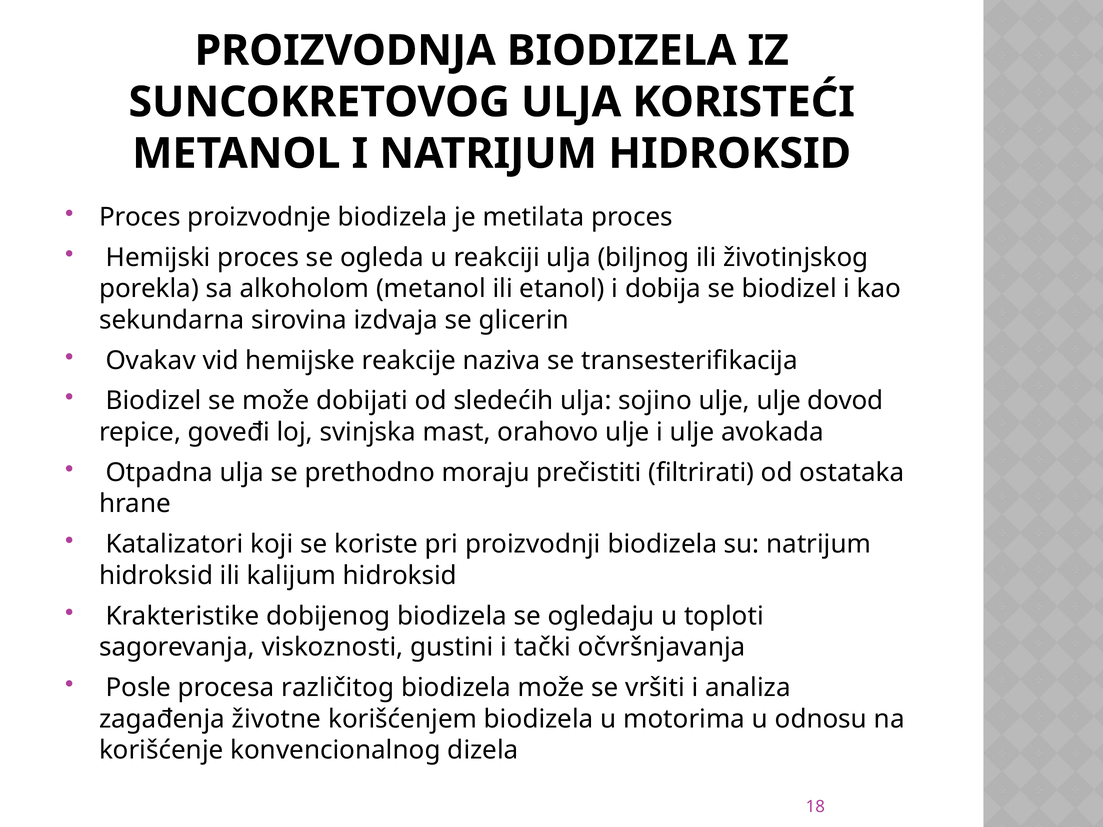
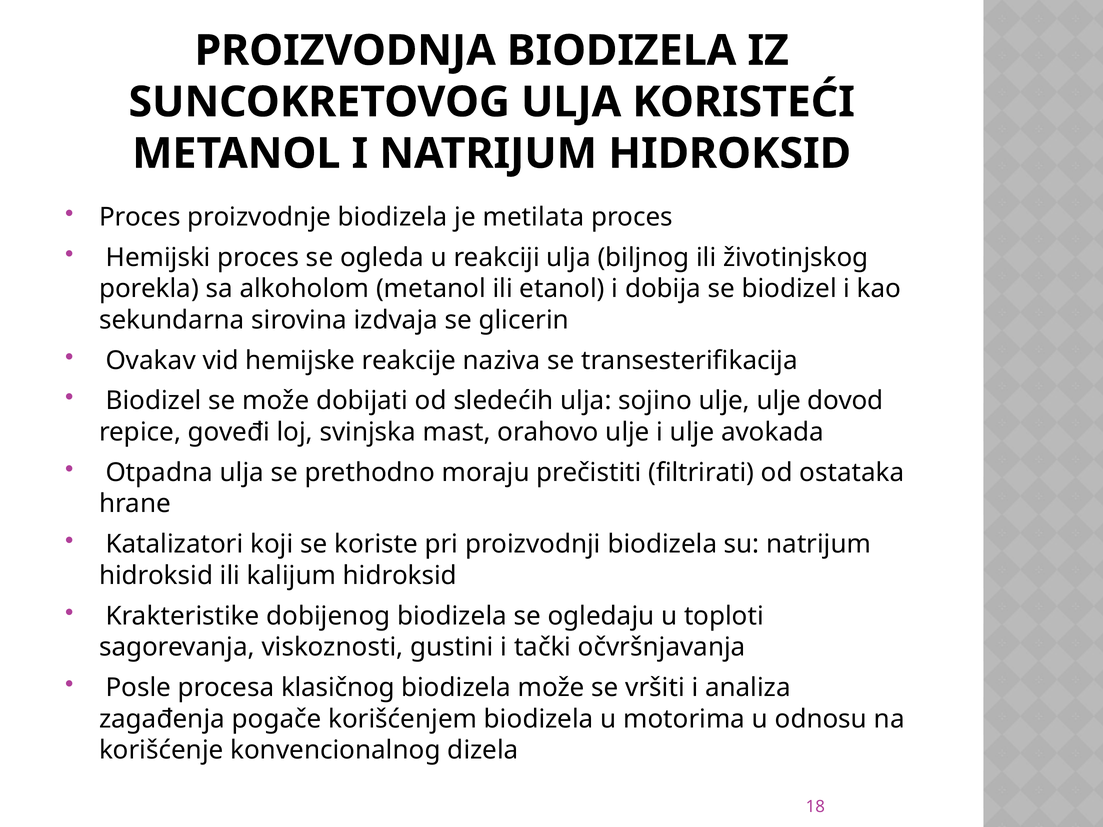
različitog: različitog -> klasičnog (338, 688)
životne: životne -> pogače (277, 719)
